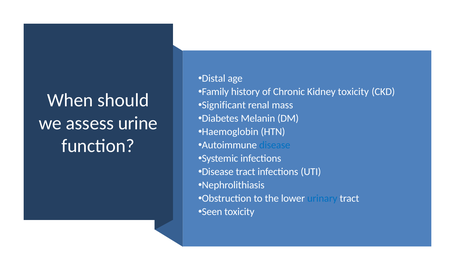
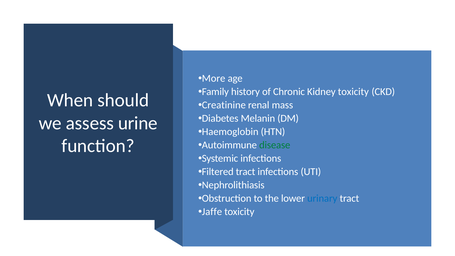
Distal: Distal -> More (214, 78)
Significant: Significant -> Creatinine (224, 105)
disease colour: blue -> green (275, 145)
Disease: Disease -> Filtered (218, 172)
Seen: Seen -> Jaffe (212, 212)
